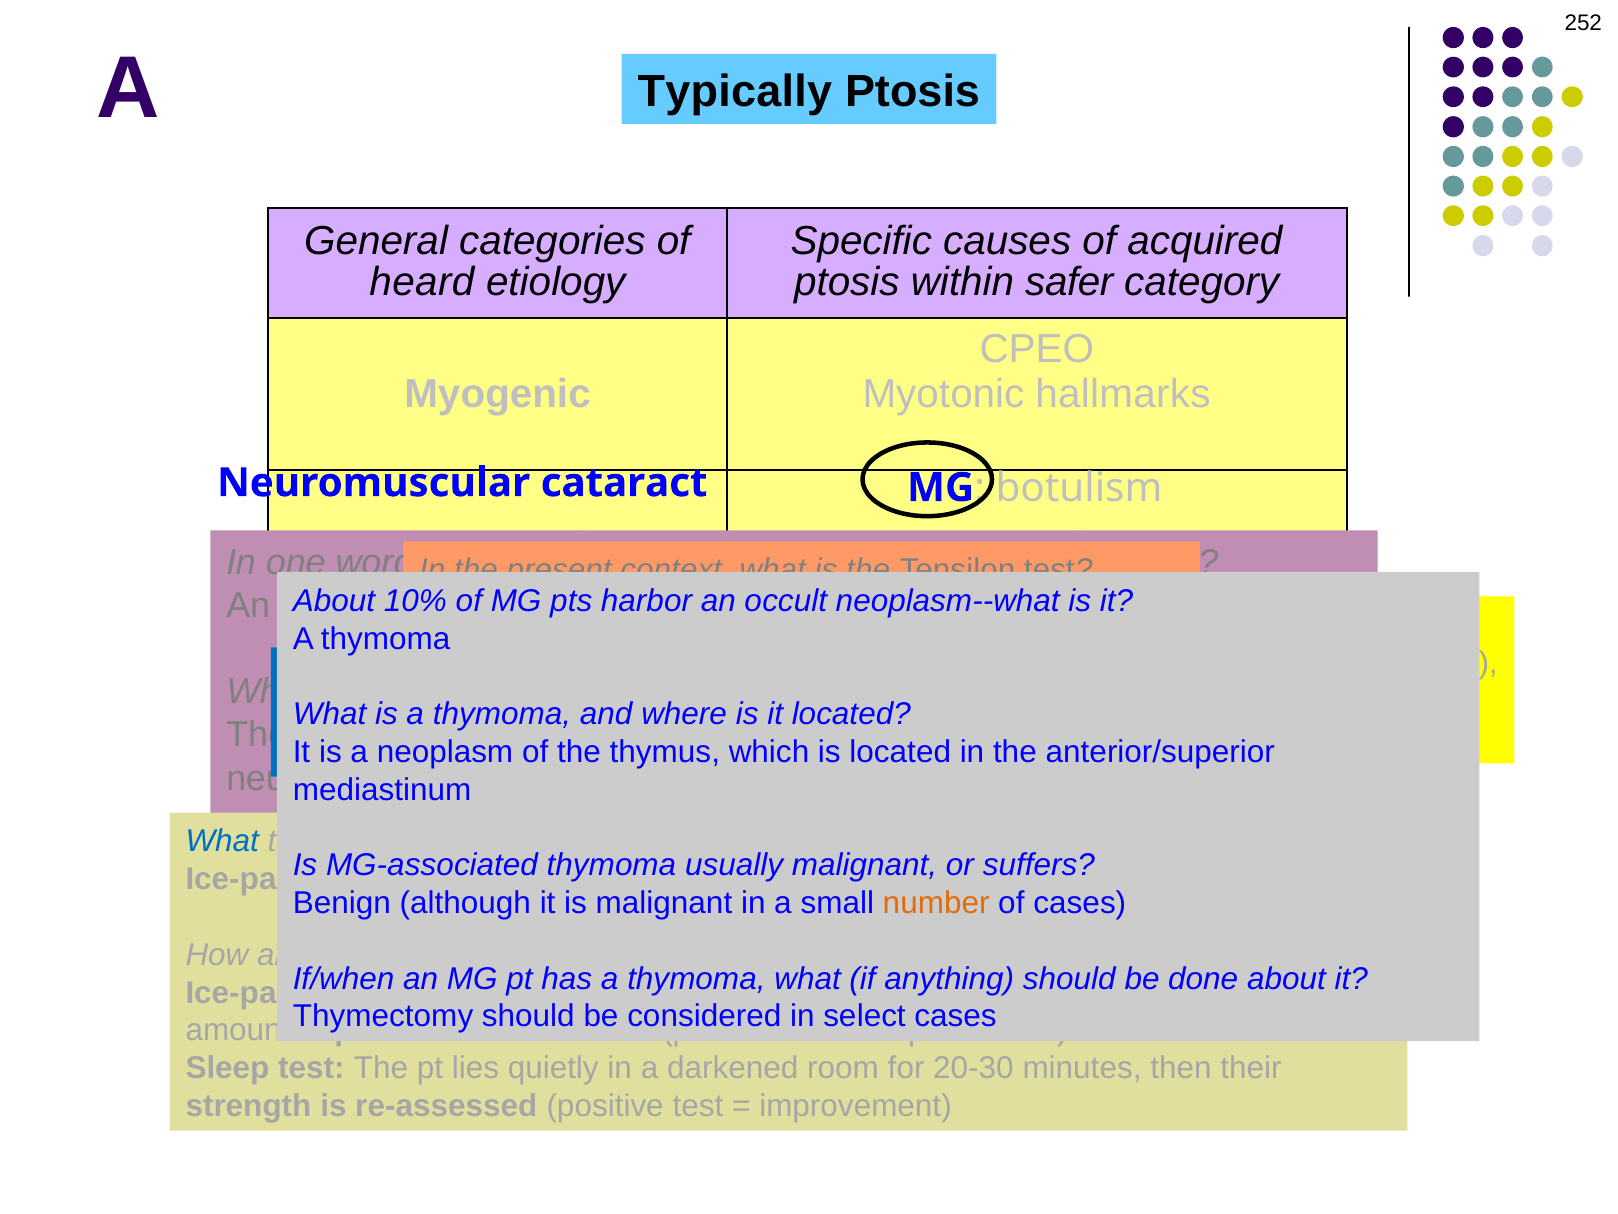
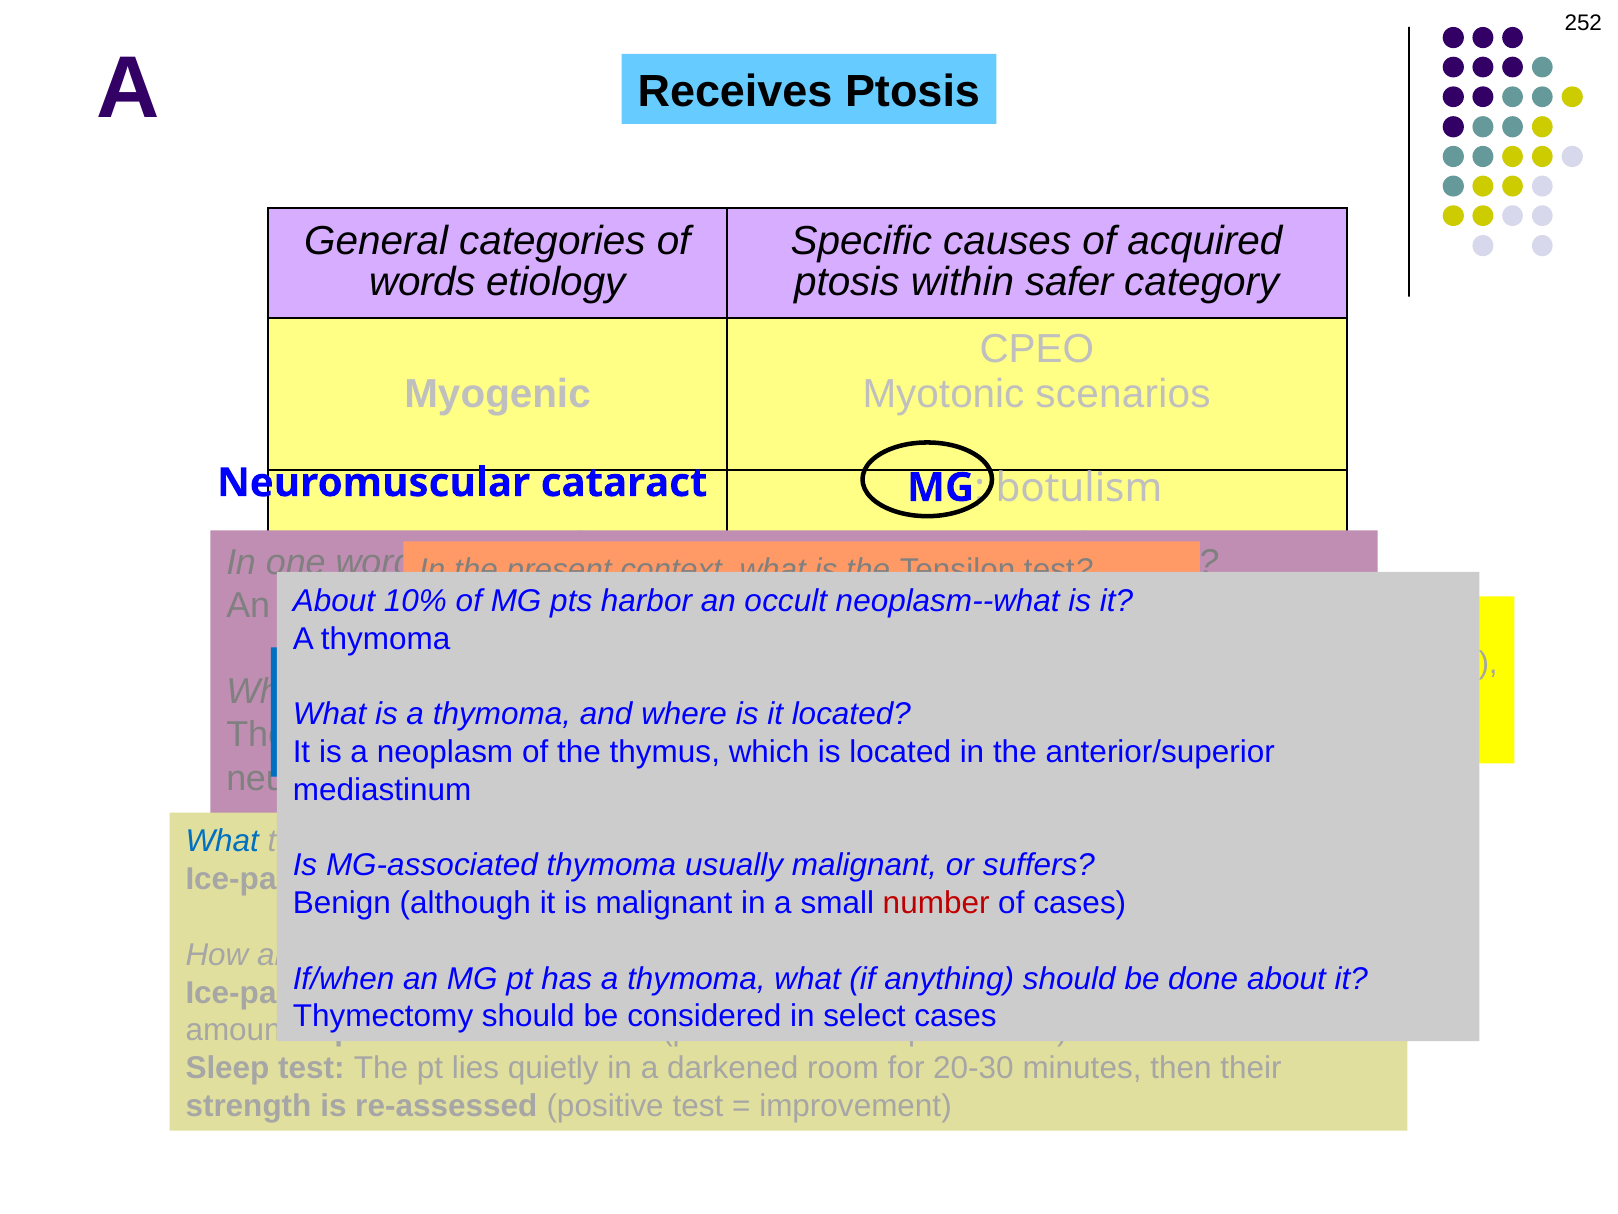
Typically: Typically -> Receives (735, 92)
heard: heard -> words (422, 282)
Myotonic hallmarks: hallmarks -> scenarios (1123, 394)
number colour: orange -> red (936, 903)
